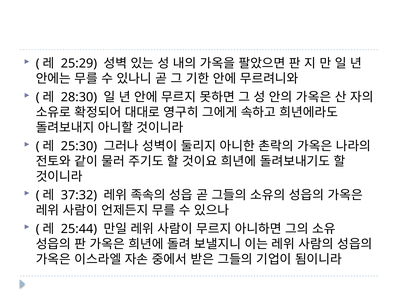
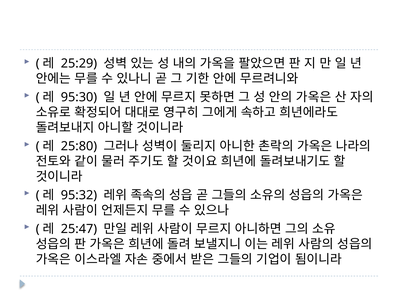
28:30: 28:30 -> 95:30 (79, 97)
25:30: 25:30 -> 25:80 (79, 146)
37:32: 37:32 -> 95:32 (79, 195)
25:44: 25:44 -> 25:47 (79, 229)
